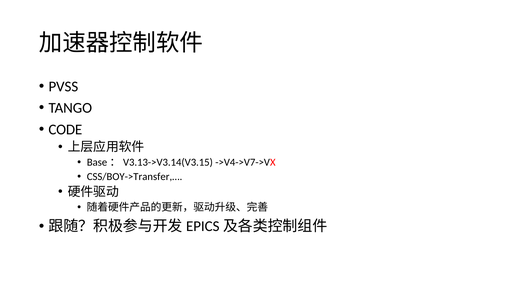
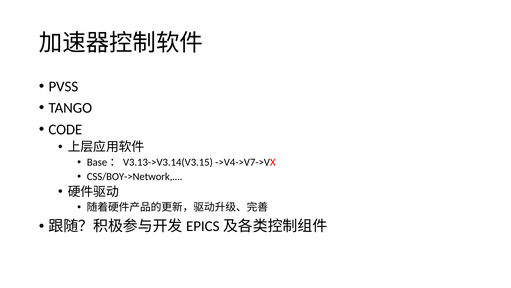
CSS/BOY->Transfer,…: CSS/BOY->Transfer,… -> CSS/BOY->Network,… (135, 176)
